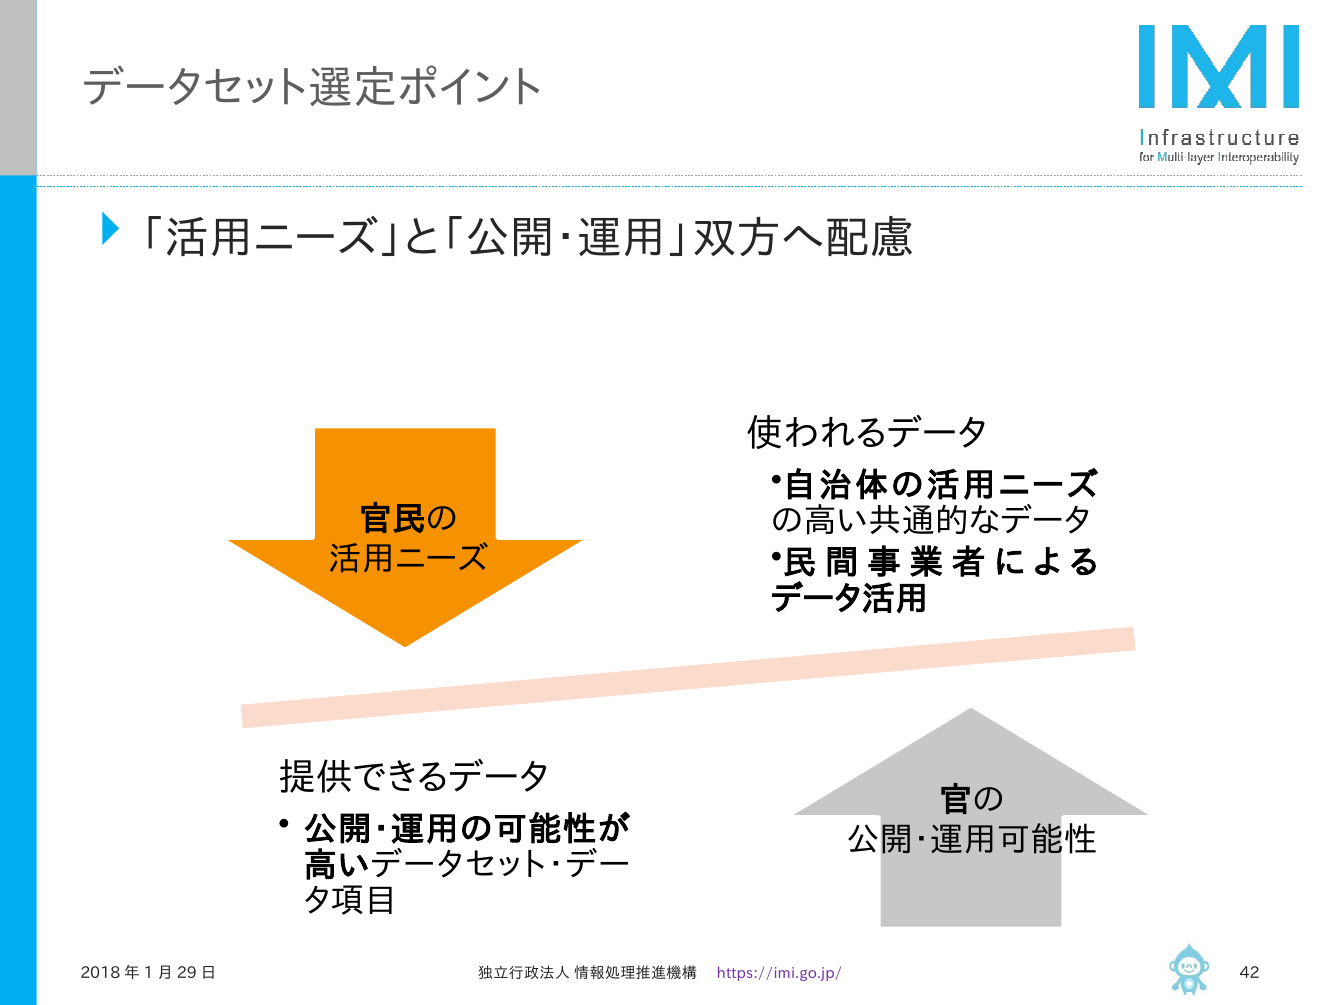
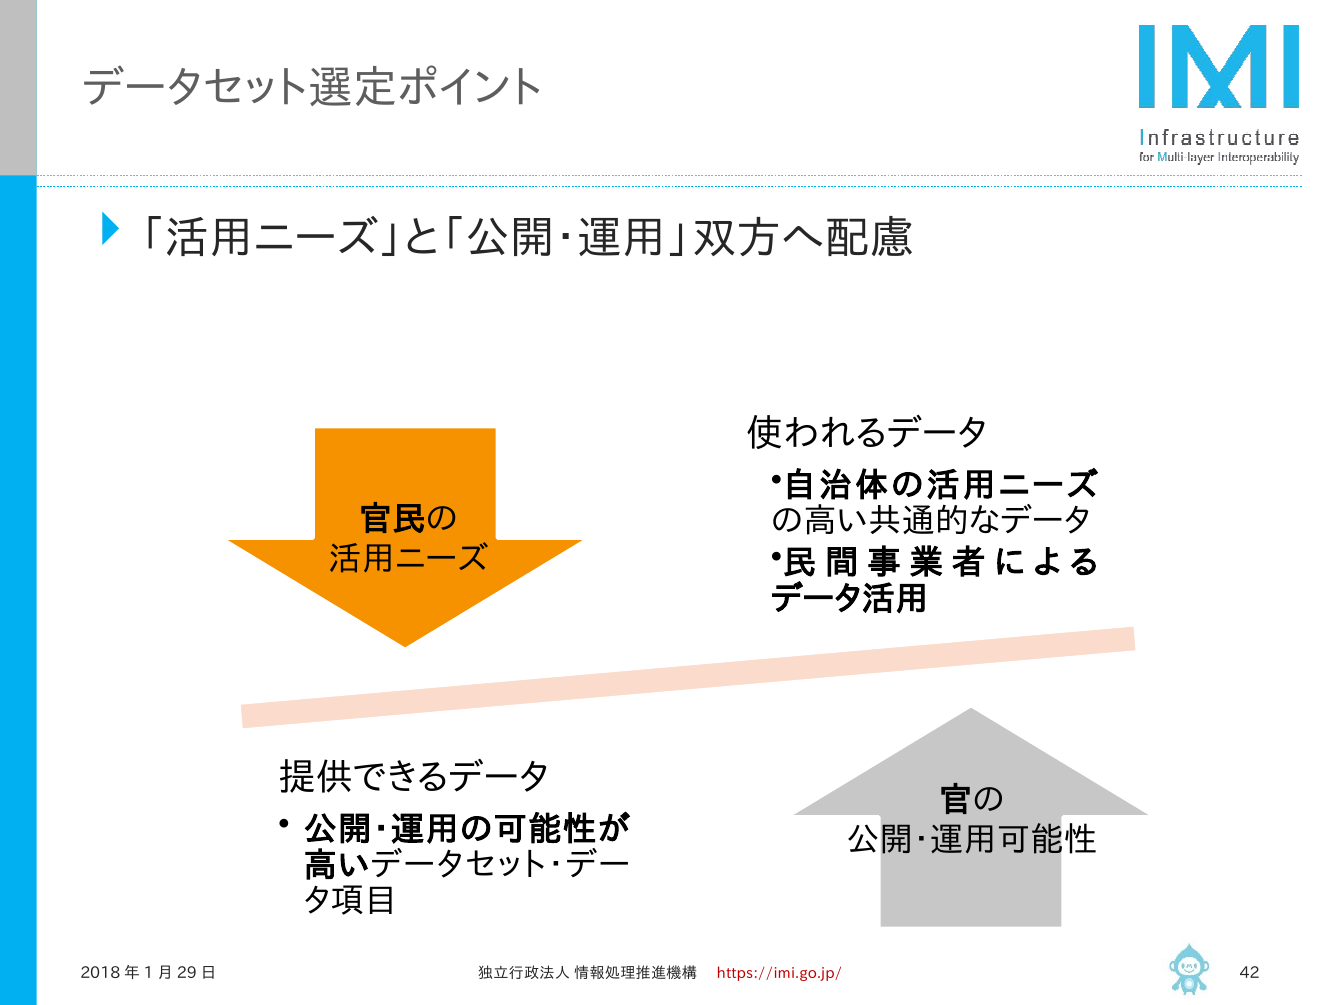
https://imi.go.jp/ colour: purple -> red (780, 973)
